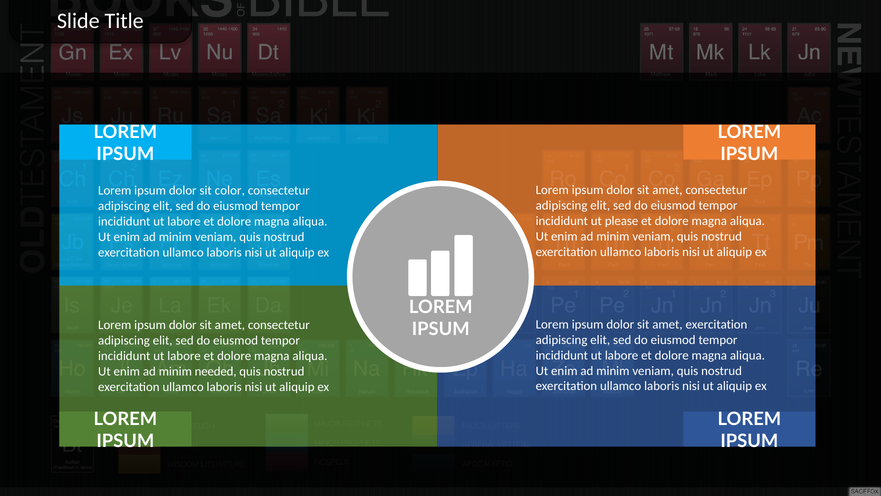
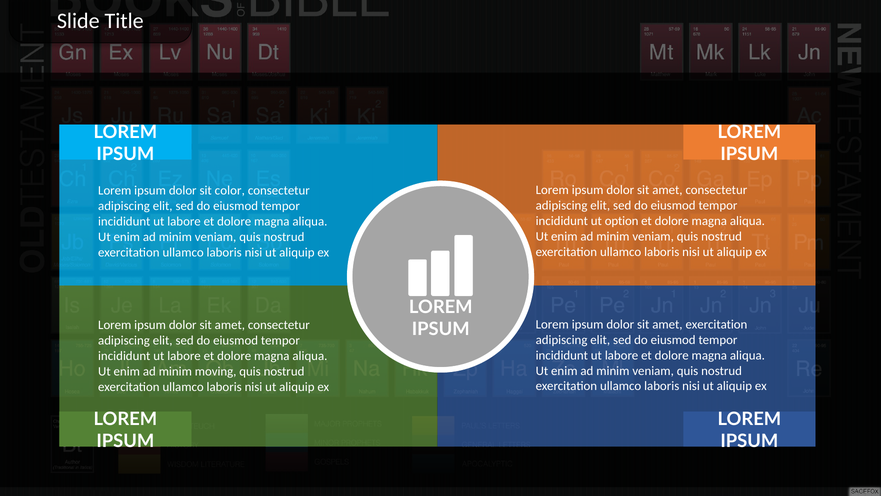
please: please -> option (622, 221)
needed: needed -> moving (216, 371)
